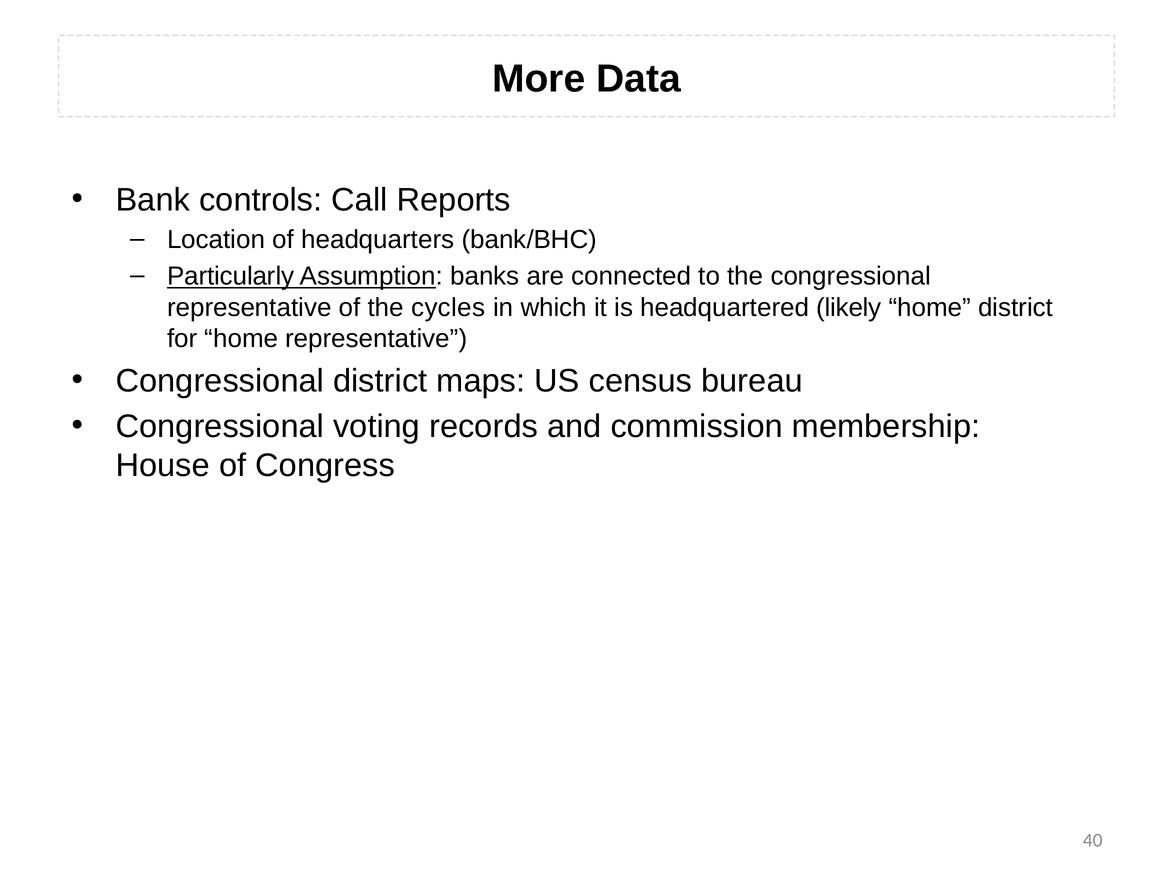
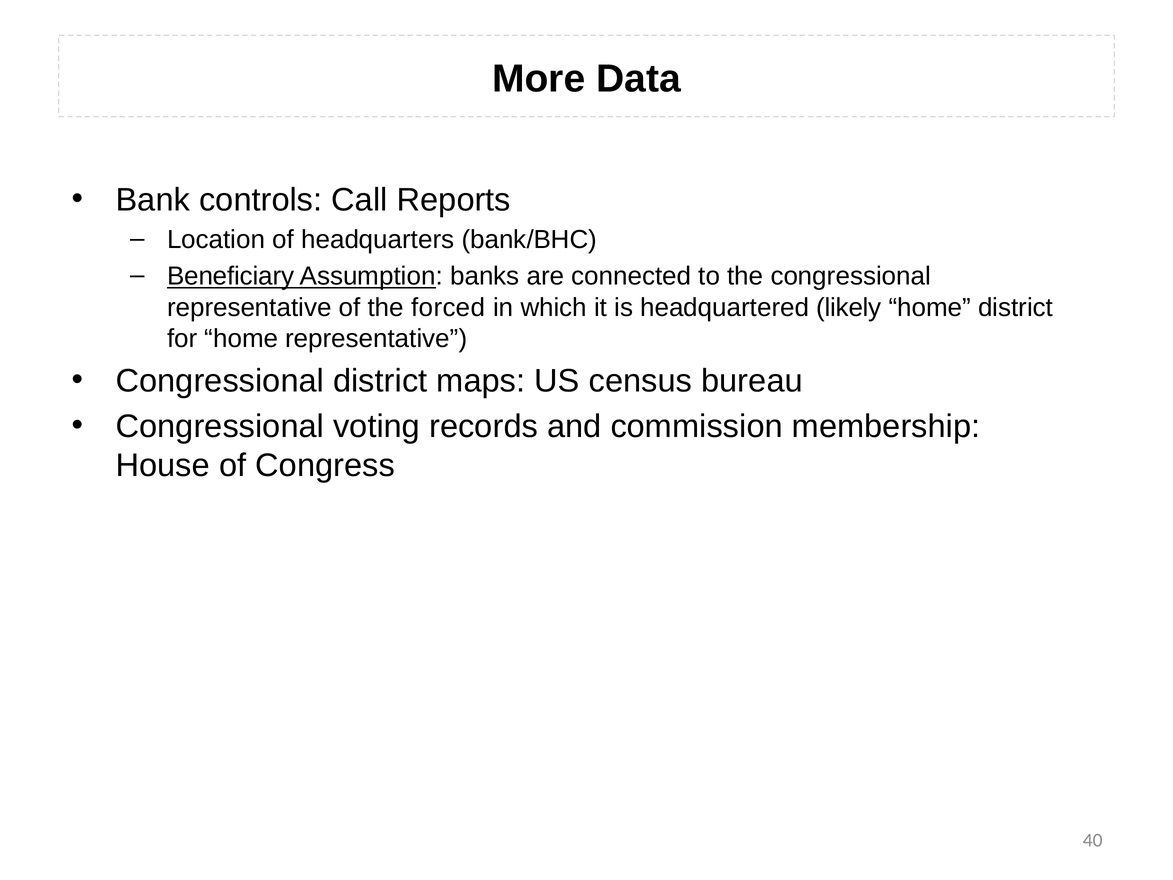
Particularly: Particularly -> Beneficiary (231, 276)
cycles: cycles -> forced (448, 307)
